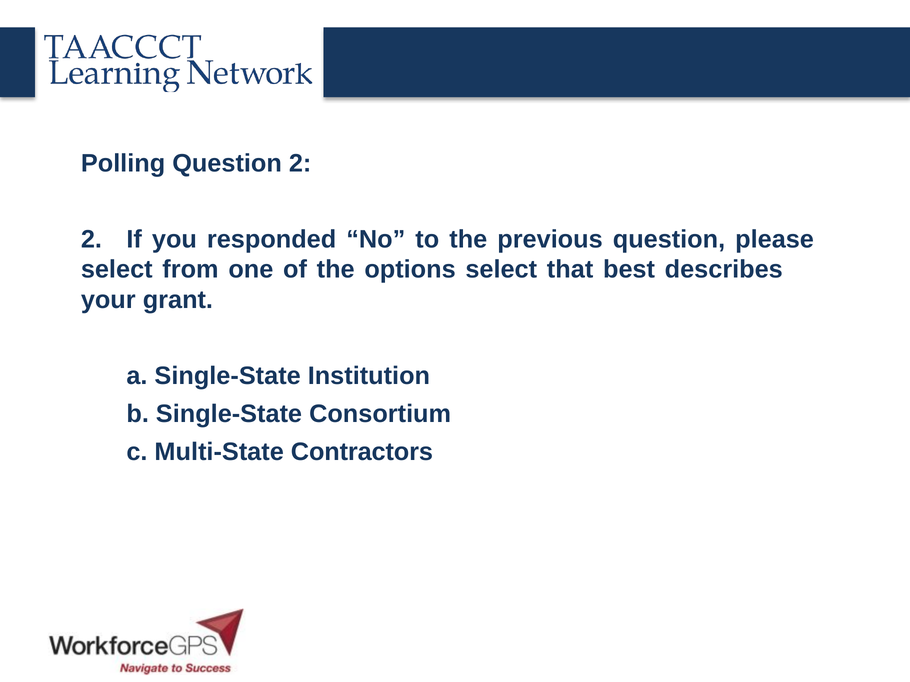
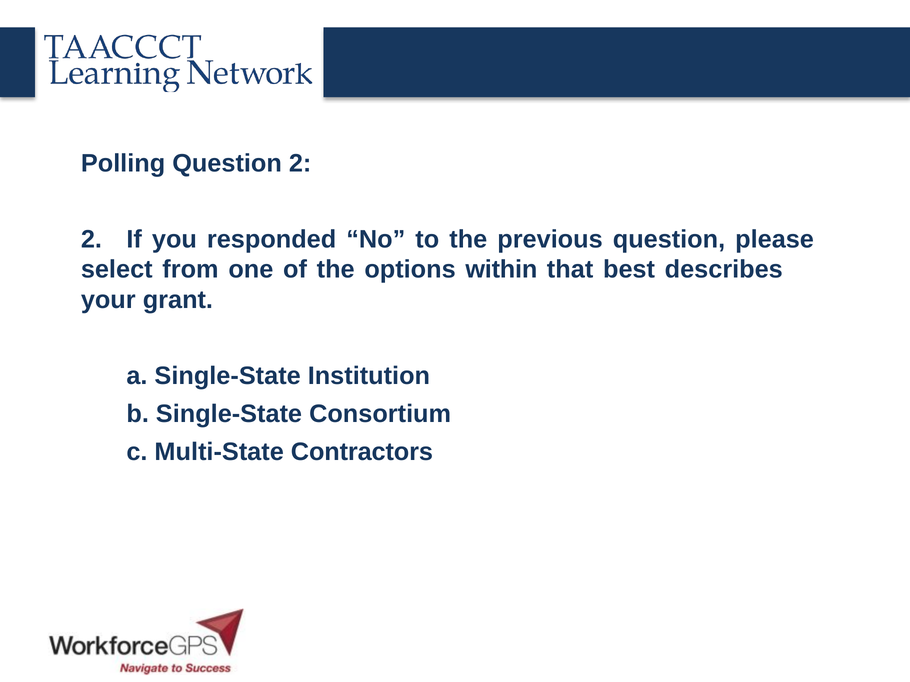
options select: select -> within (501, 270)
